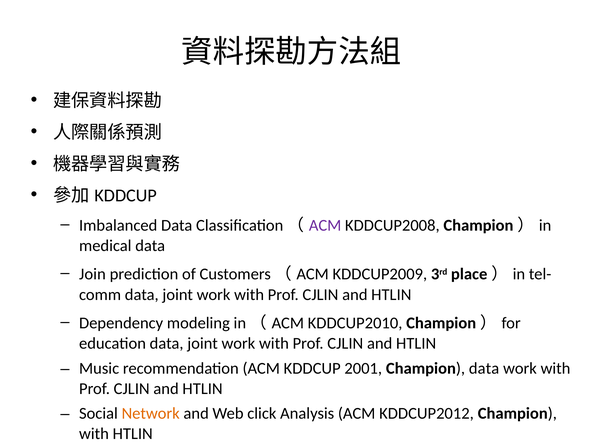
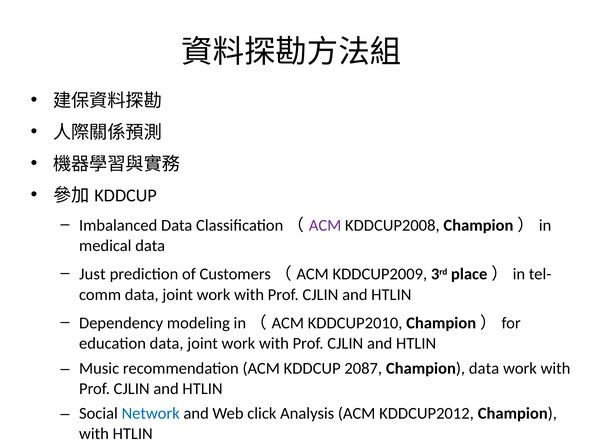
Join: Join -> Just (92, 274)
2001: 2001 -> 2087 (363, 369)
Network colour: orange -> blue (151, 414)
